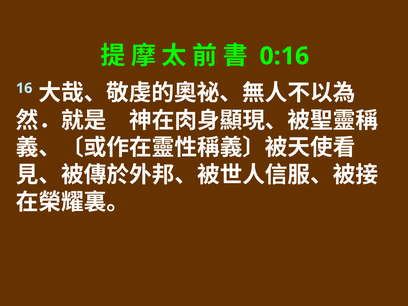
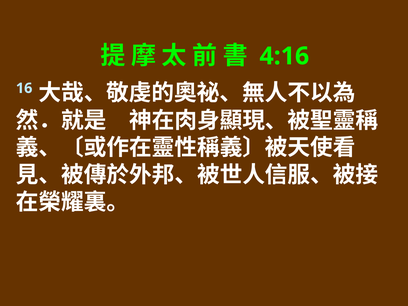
0:16: 0:16 -> 4:16 (284, 56)
